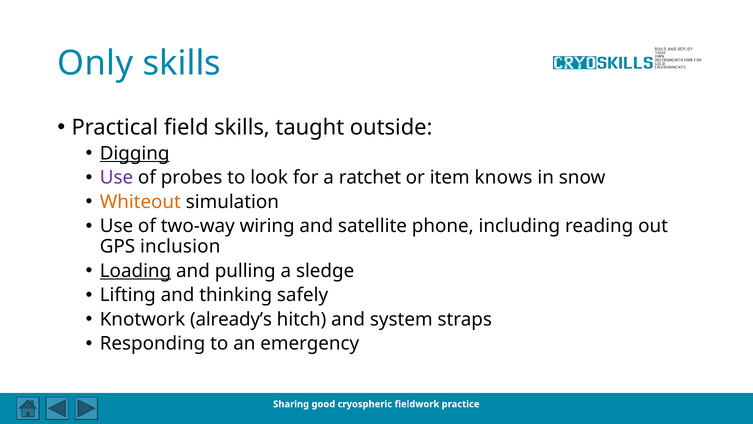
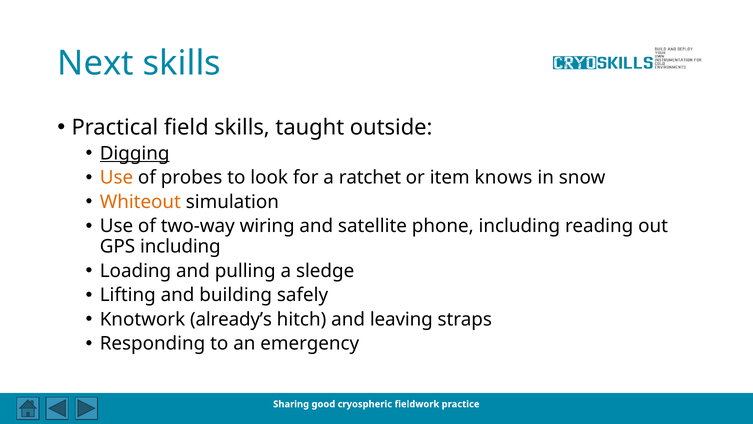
Only: Only -> Next (96, 63)
Use colour: purple -> orange (116, 178)
GPS inclusion: inclusion -> including (180, 246)
Loading underline: present -> none (135, 271)
thinking: thinking -> building (236, 295)
system: system -> leaving (401, 319)
